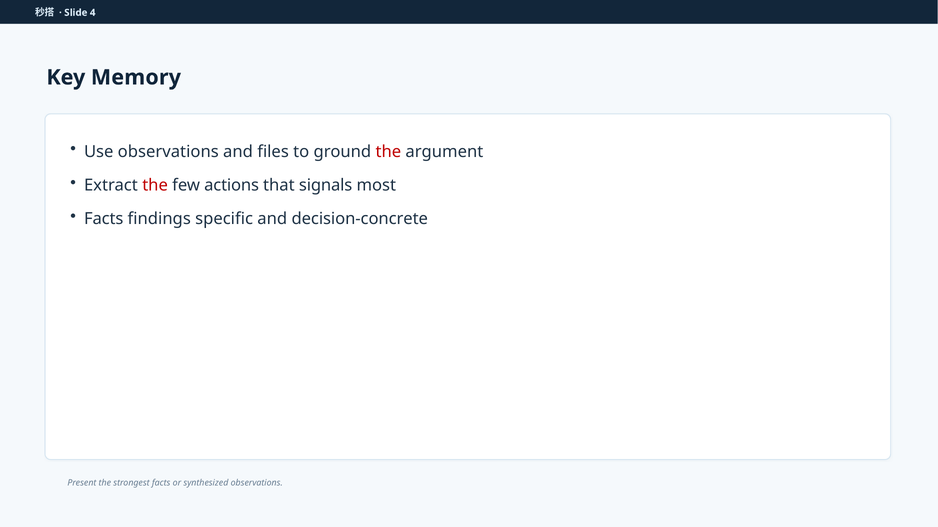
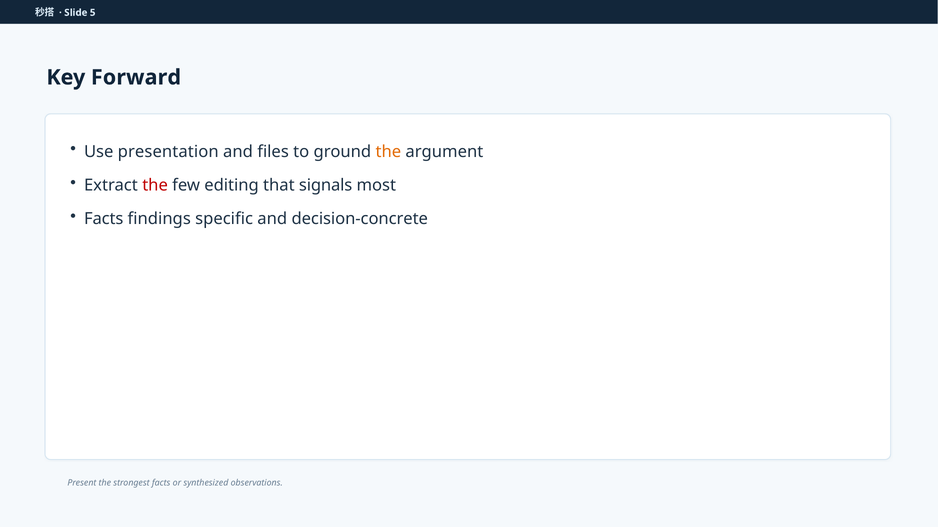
4: 4 -> 5 (93, 13)
Memory: Memory -> Forward (136, 77)
Use observations: observations -> presentation (168, 152)
the colour: red -> orange (388, 152)
actions: actions -> editing (232, 185)
